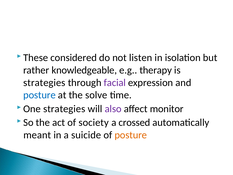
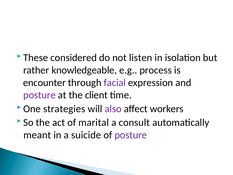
therapy: therapy -> process (156, 70)
strategies: strategies -> encounter (44, 82)
posture colour: blue -> purple (39, 95)
solve: solve -> client (96, 95)
monitor: monitor -> workers (167, 109)
society: society -> marital (94, 122)
crossed: crossed -> consult (134, 122)
posture colour: orange -> purple (131, 135)
